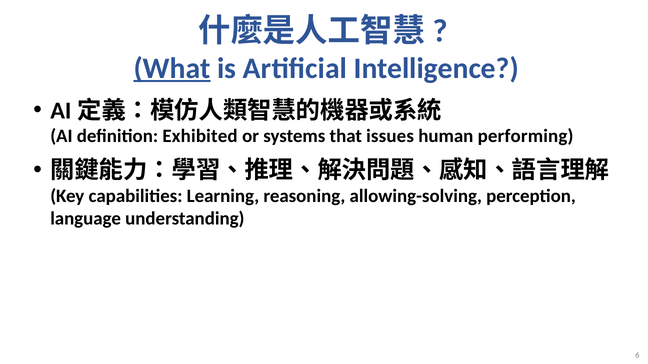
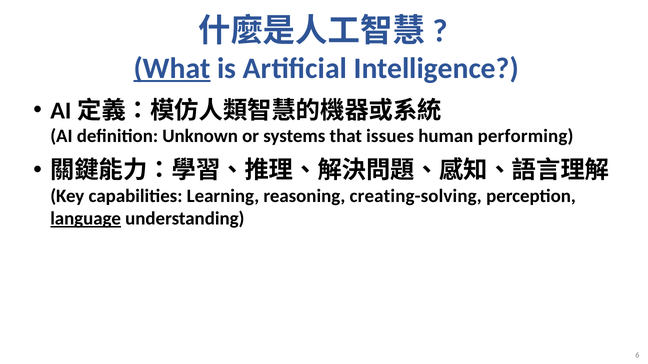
Exhibited: Exhibited -> Unknown (200, 136)
allowing-solving: allowing-solving -> creating-solving (416, 196)
language underline: none -> present (86, 219)
